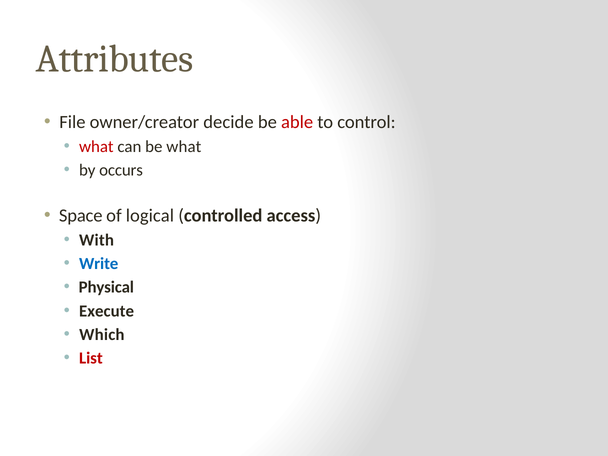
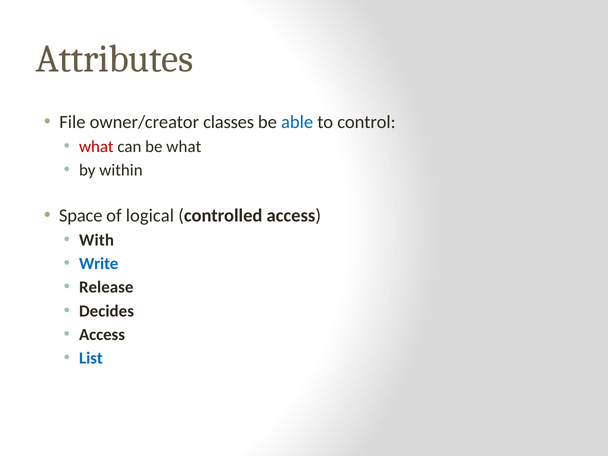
decide: decide -> classes (229, 122)
able colour: red -> blue (297, 122)
occurs: occurs -> within (121, 170)
Physical: Physical -> Release (106, 287)
Execute: Execute -> Decides (107, 311)
Which: Which -> Access (102, 335)
List colour: red -> blue (91, 358)
